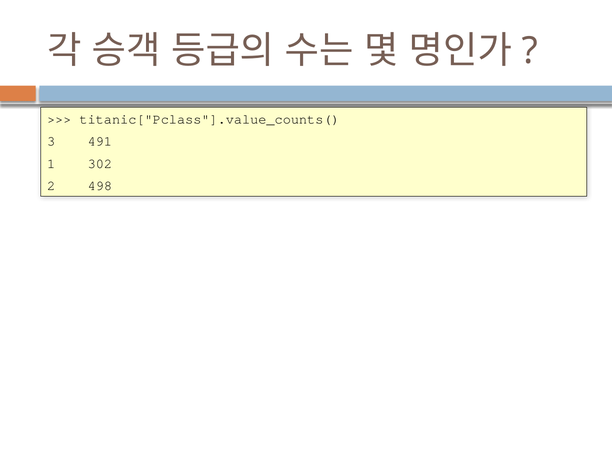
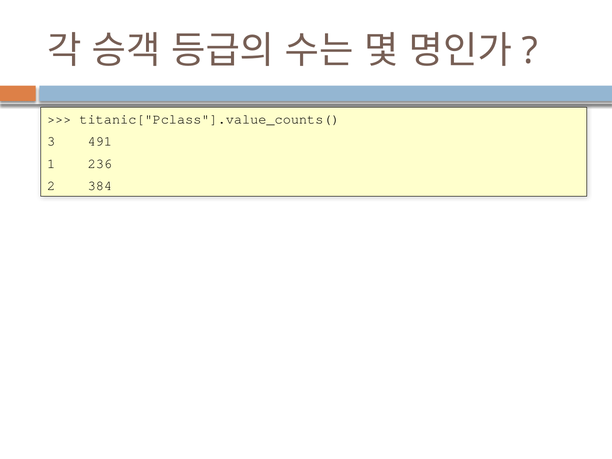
302: 302 -> 236 (100, 164)
498: 498 -> 384 (100, 186)
